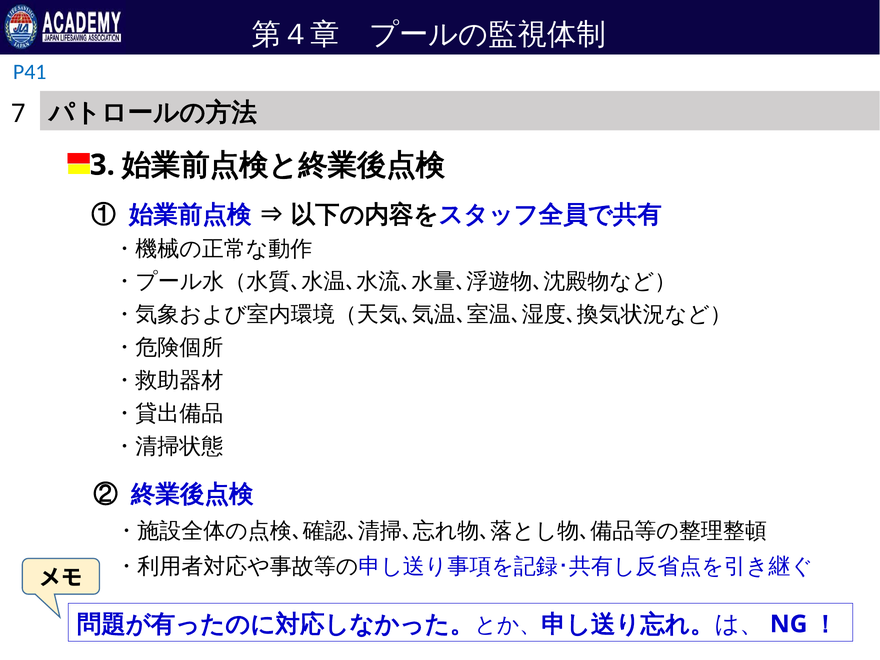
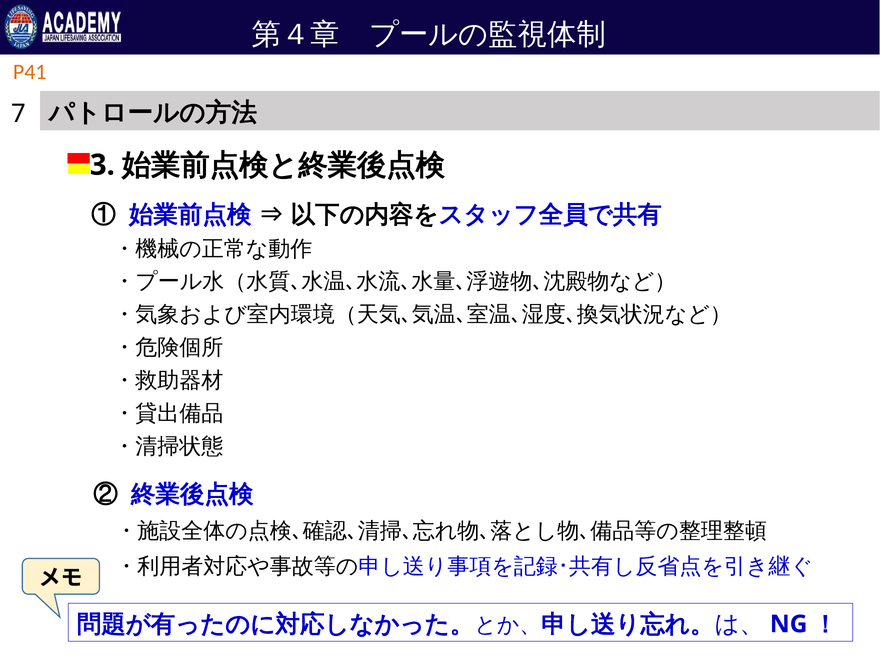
P41 colour: blue -> orange (30, 72)
